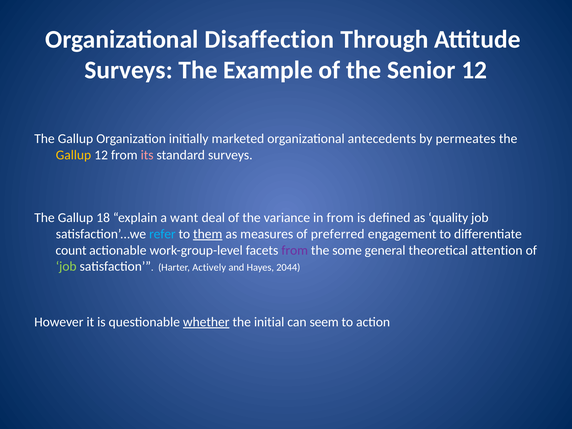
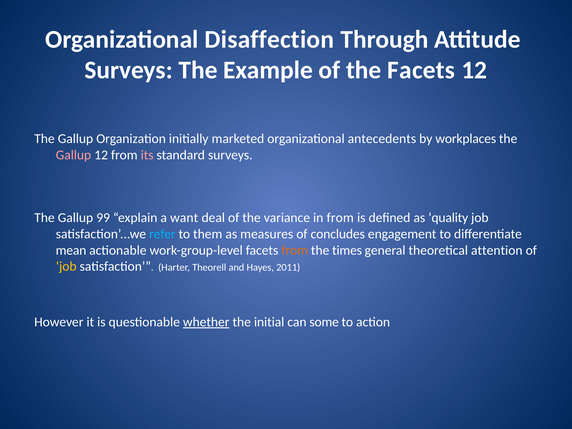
the Senior: Senior -> Facets (421, 70)
permeates: permeates -> workplaces (466, 139)
Gallup colour: yellow -> pink (73, 155)
18: 18 -> 99 (103, 218)
them underline: present -> none (208, 234)
preferred: preferred -> concludes (338, 234)
count: count -> mean (71, 250)
from colour: purple -> orange (295, 250)
some: some -> times (347, 250)
job colour: light green -> yellow (66, 266)
Actively: Actively -> Theorell (209, 268)
2044: 2044 -> 2011 (288, 268)
seem: seem -> some (324, 322)
